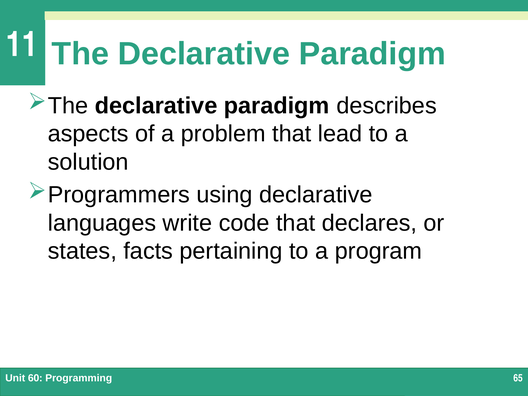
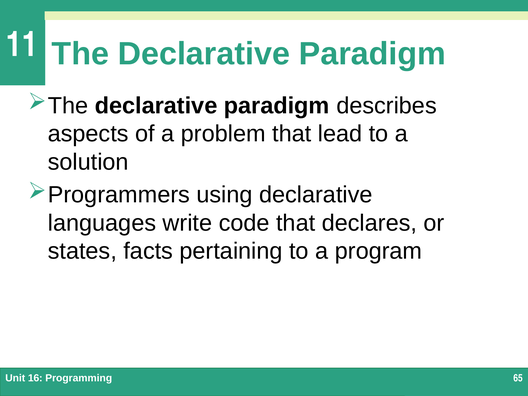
60: 60 -> 16 (35, 378)
